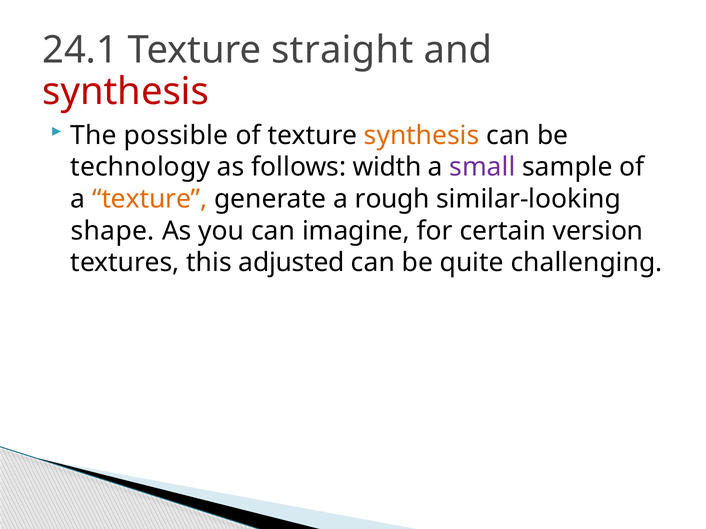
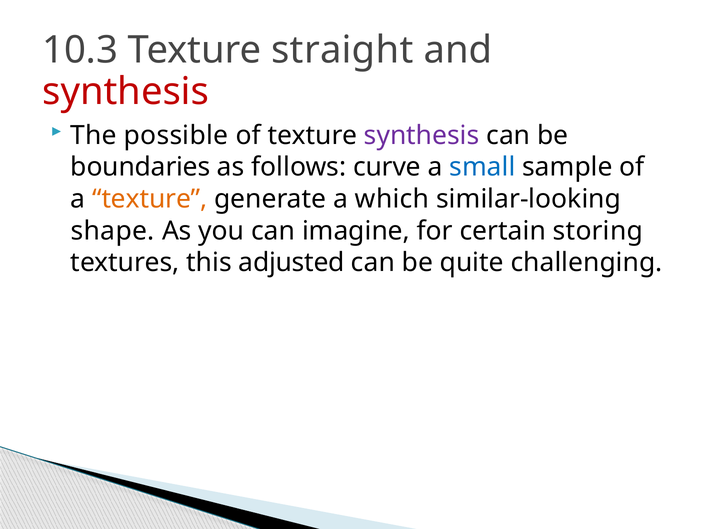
24.1: 24.1 -> 10.3 (80, 50)
synthesis colour: orange -> purple (422, 136)
technology: technology -> boundaries (140, 167)
width: width -> curve (387, 167)
small colour: purple -> blue (482, 167)
rough: rough -> which (392, 199)
version: version -> storing (598, 231)
